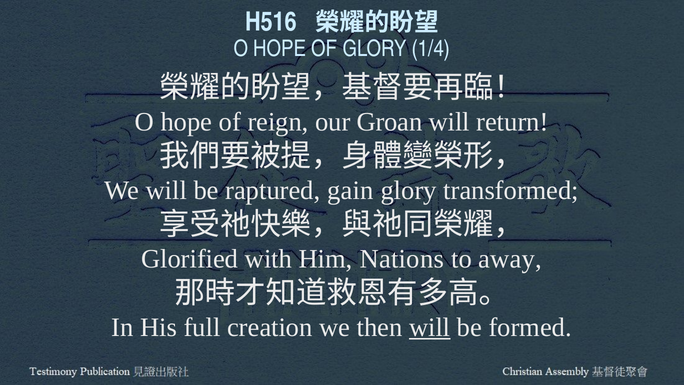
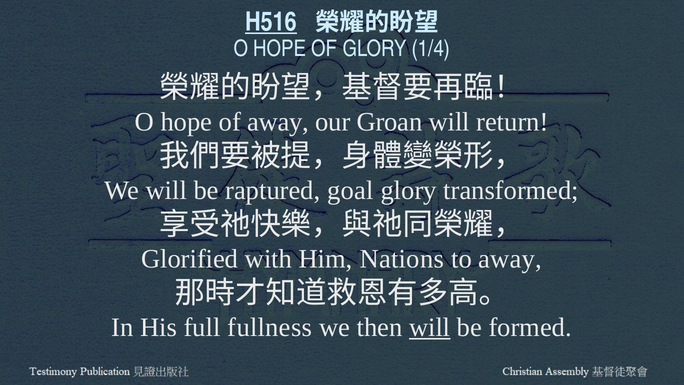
H516 underline: none -> present (271, 22)
of reign: reign -> away (278, 122)
gain: gain -> goal (350, 190)
creation: creation -> fullness (270, 327)
